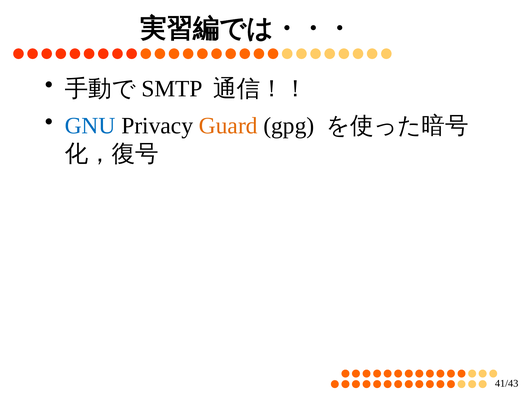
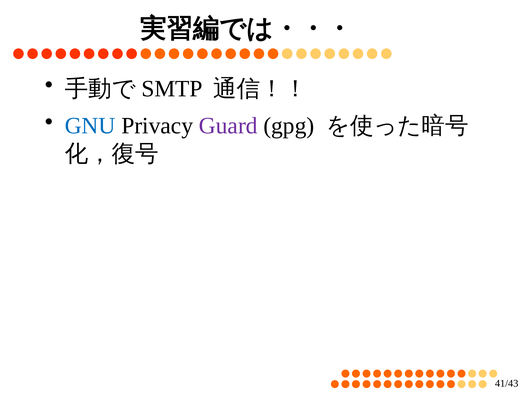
Guard colour: orange -> purple (228, 126)
